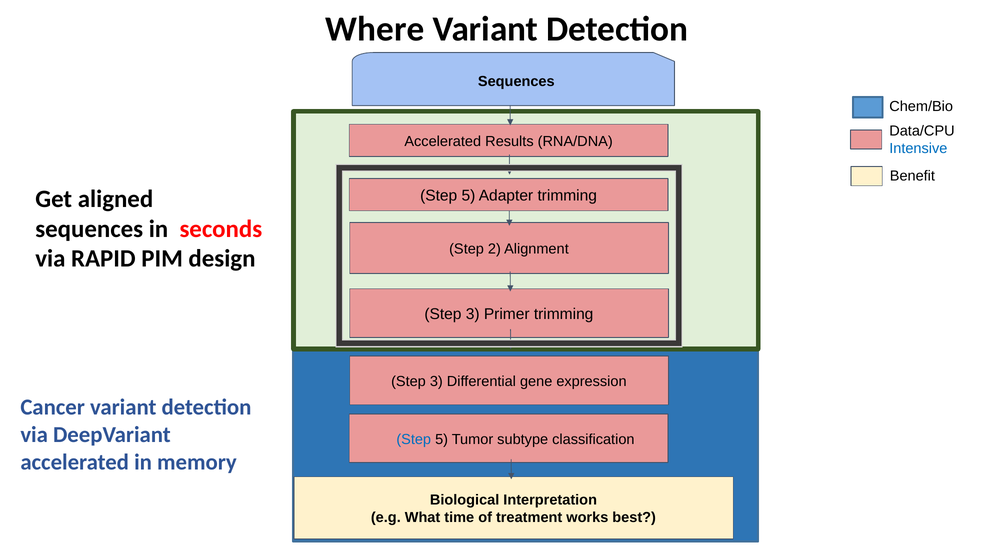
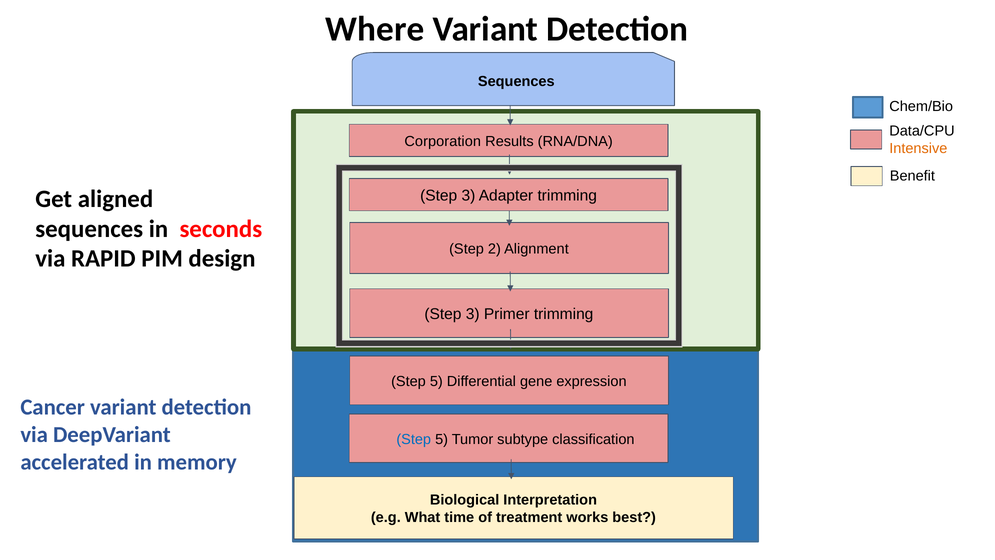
Accelerated: Accelerated -> Corporation (443, 141)
Intensive colour: blue -> orange (918, 148)
5: 5 -> 3 (468, 196)
3: 3 -> 5 (436, 381)
